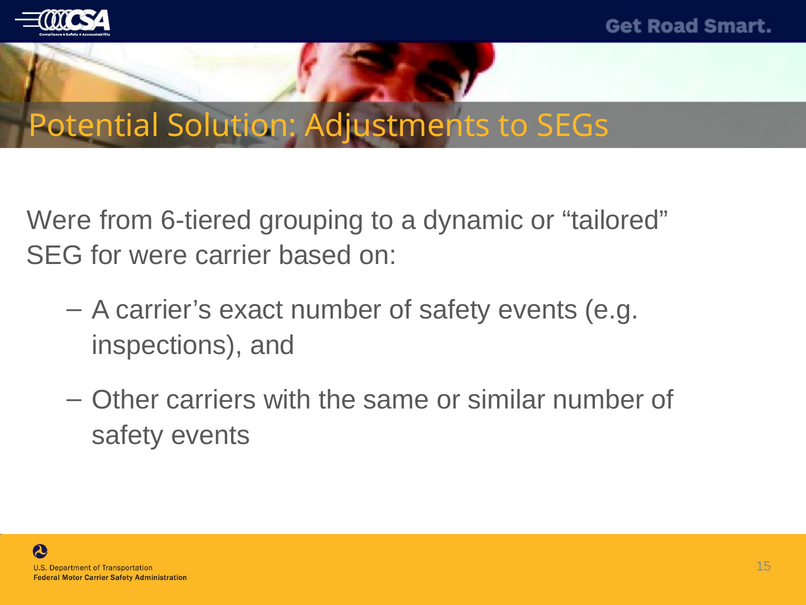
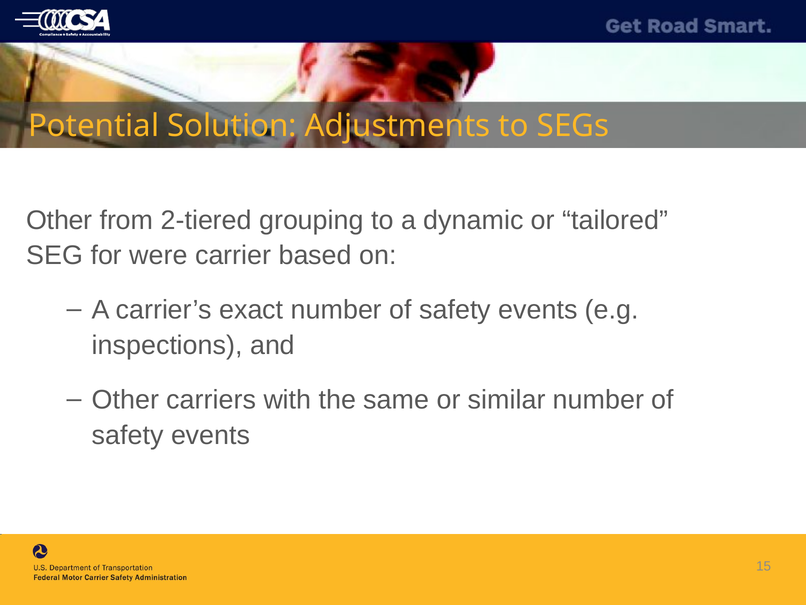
Were: Were -> Other (59, 220)
6-tiered: 6-tiered -> 2-tiered (206, 220)
